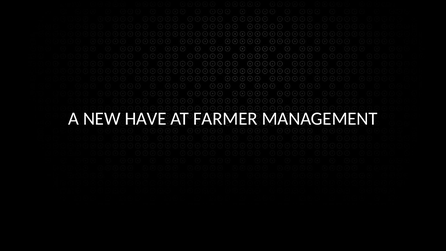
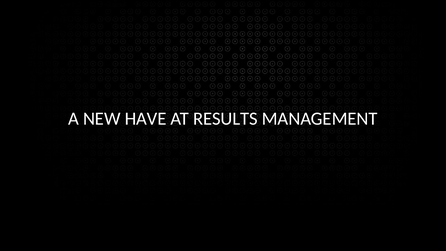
FARMER: FARMER -> RESULTS (225, 119)
